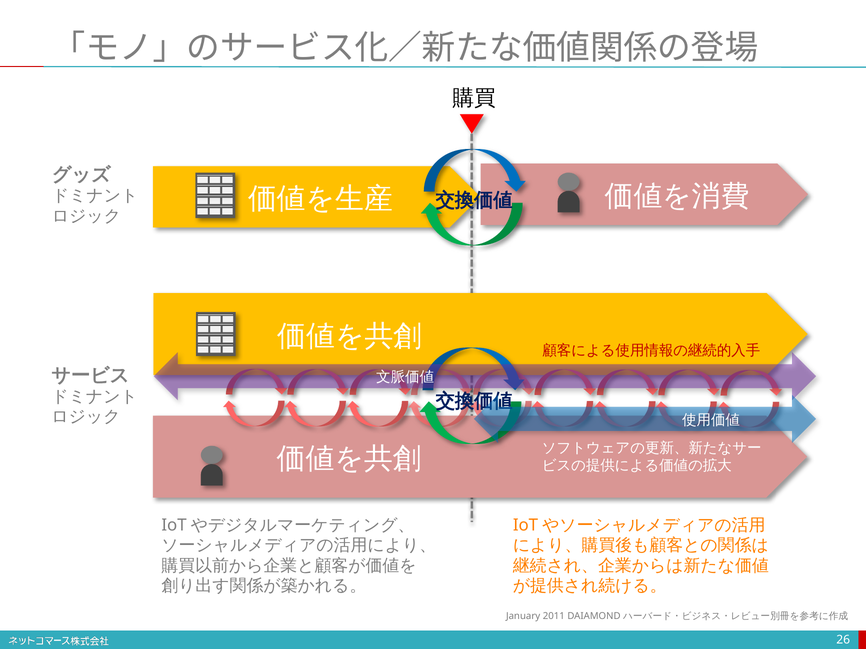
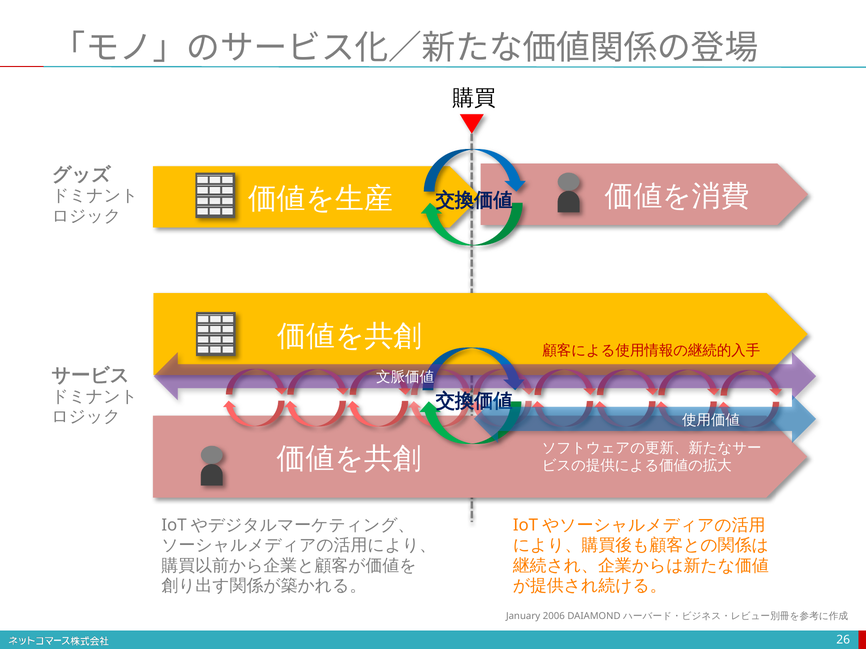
2011: 2011 -> 2006 (554, 616)
